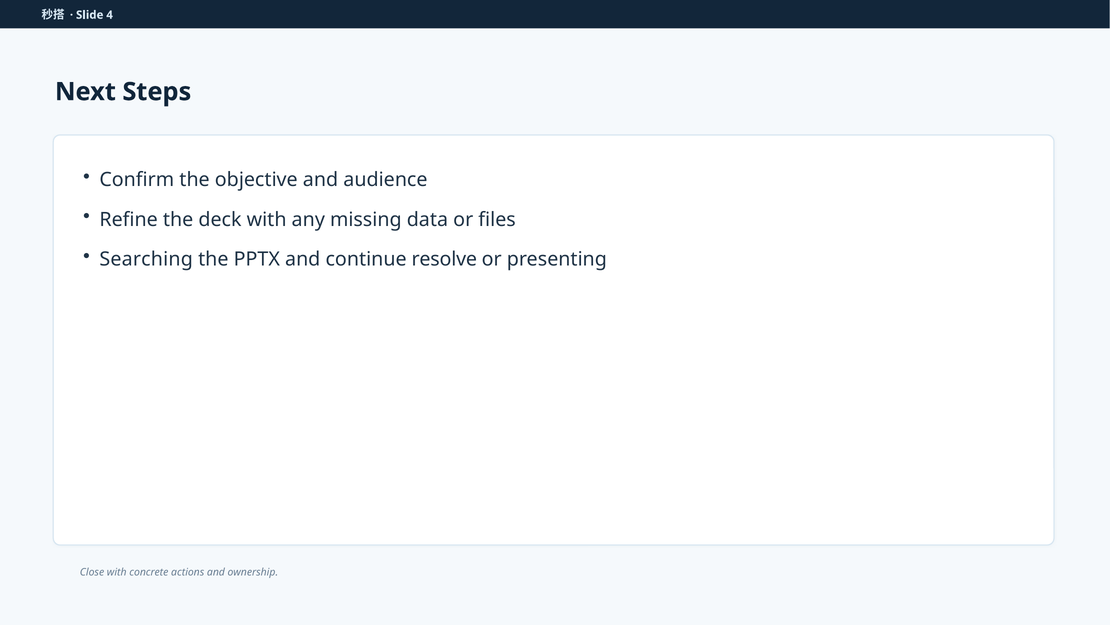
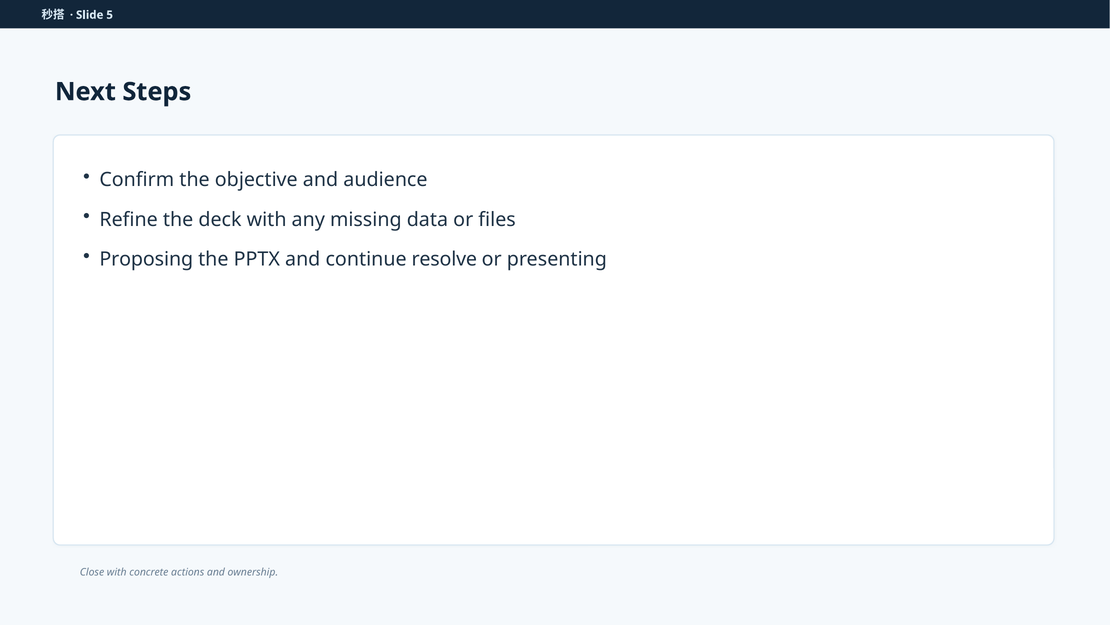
4: 4 -> 5 (110, 15)
Searching: Searching -> Proposing (146, 259)
